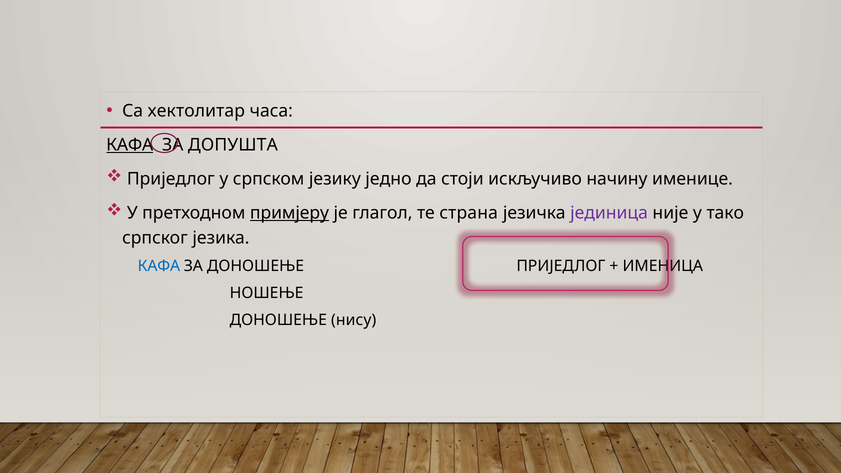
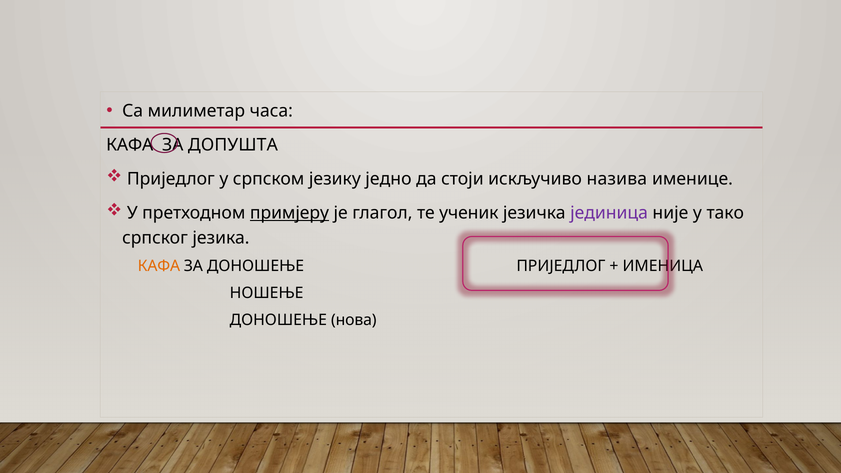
хектолитар: хектолитар -> милиметар (196, 111)
КАФА underline: present -> none (130, 145)
начину: начину -> назива (617, 179)
страна: страна -> ученик (469, 213)
КАФА colour: blue -> orange (159, 266)
нису: нису -> нова (354, 320)
